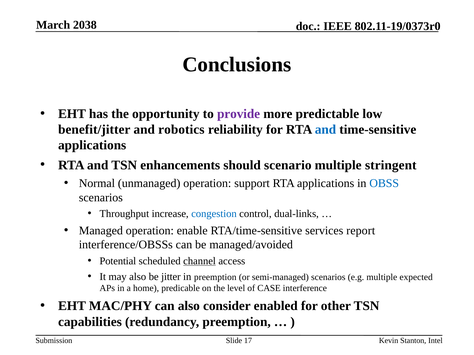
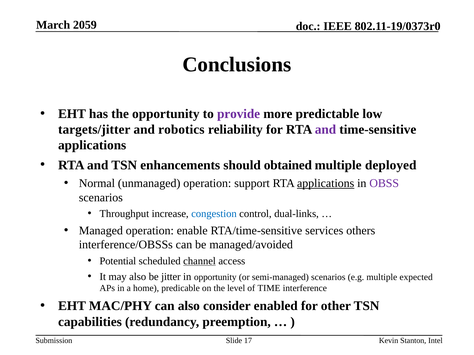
2038: 2038 -> 2059 (85, 25)
benefit/jitter: benefit/jitter -> targets/jitter (94, 130)
and colour: blue -> purple (325, 130)
scenario: scenario -> obtained (288, 165)
stringent: stringent -> deployed (391, 165)
applications underline: none -> present (326, 183)
OBSS colour: blue -> purple (384, 183)
report: report -> others (361, 231)
in preemption: preemption -> opportunity (215, 277)
CASE: CASE -> TIME (269, 289)
